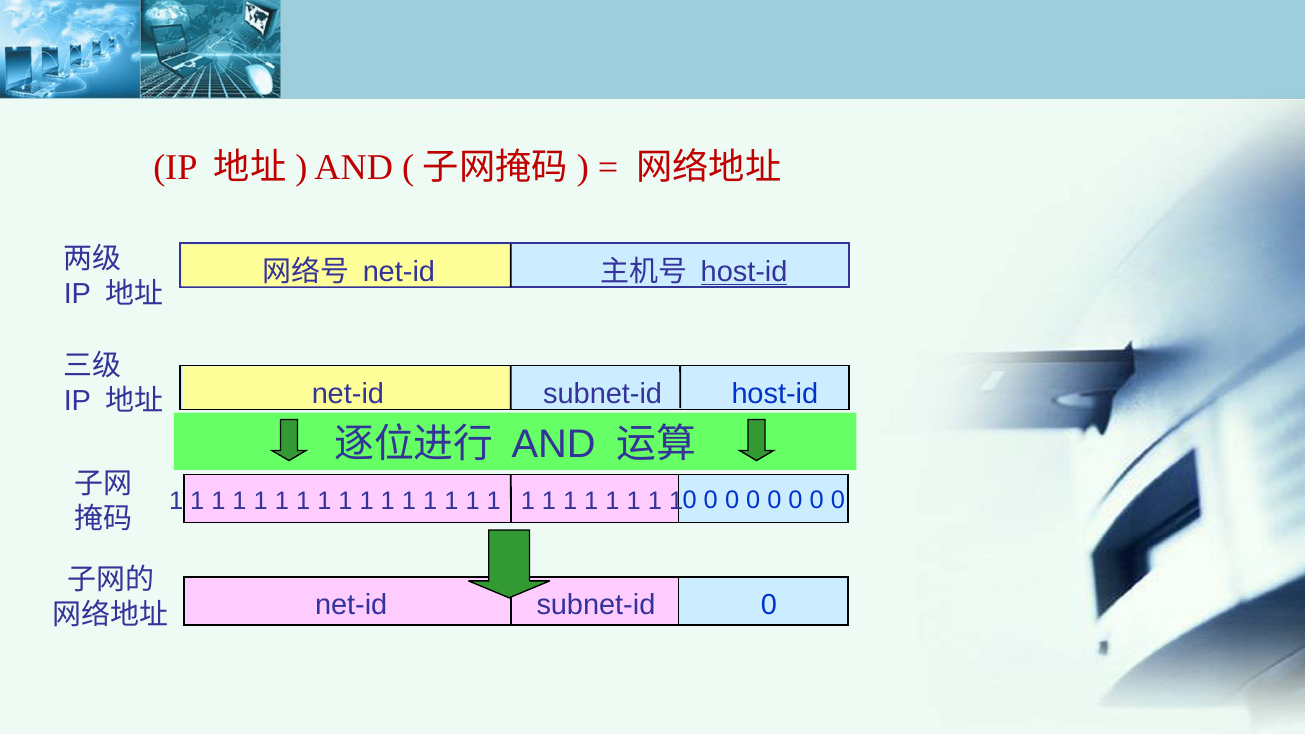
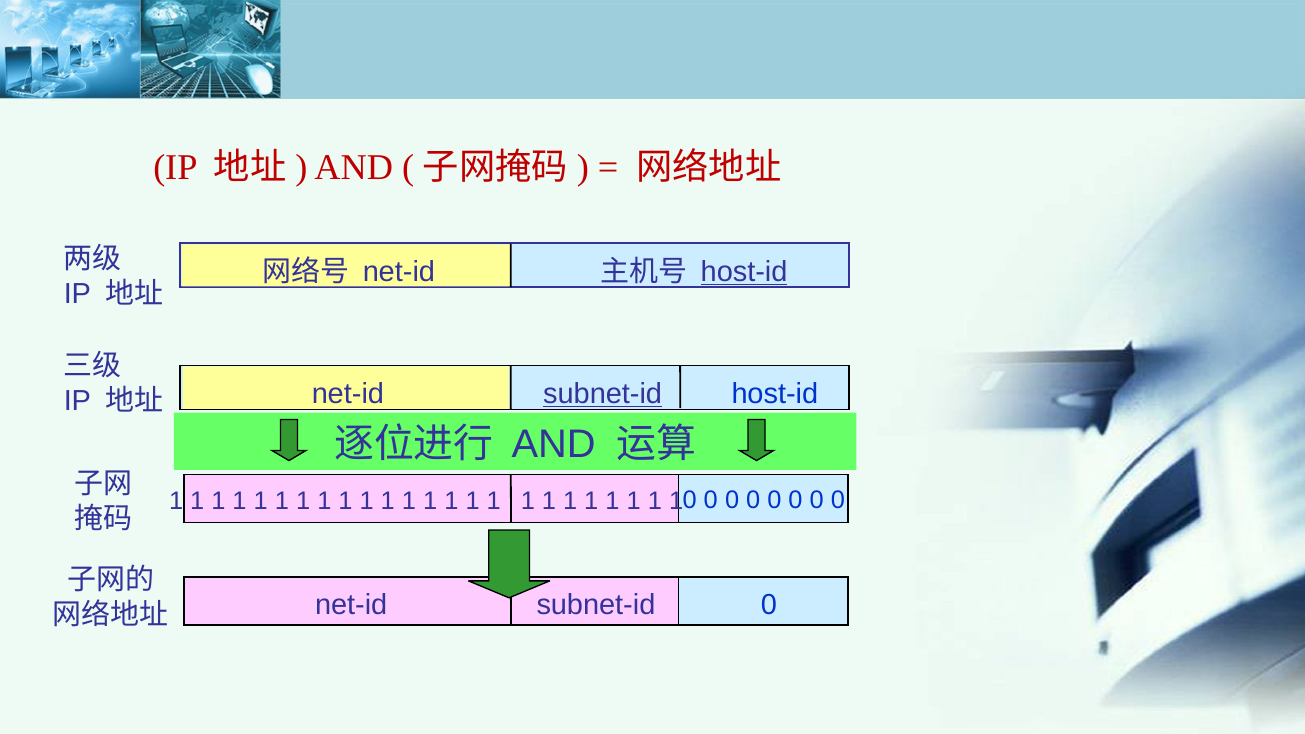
subnet-id underline: none -> present (603, 394)
